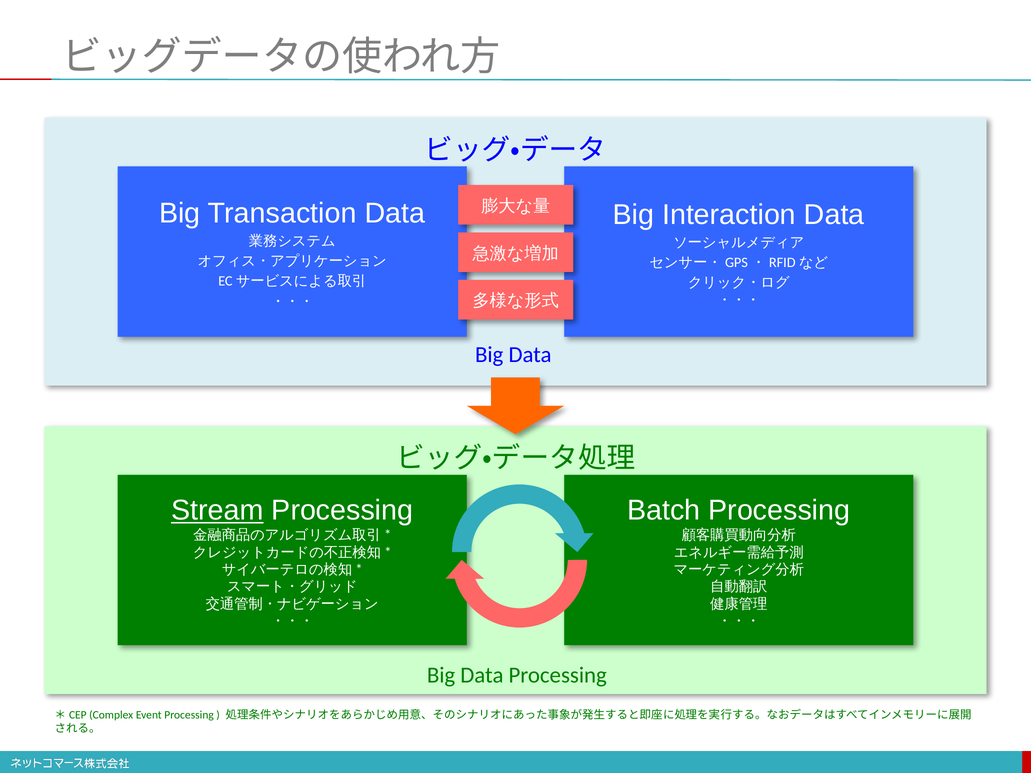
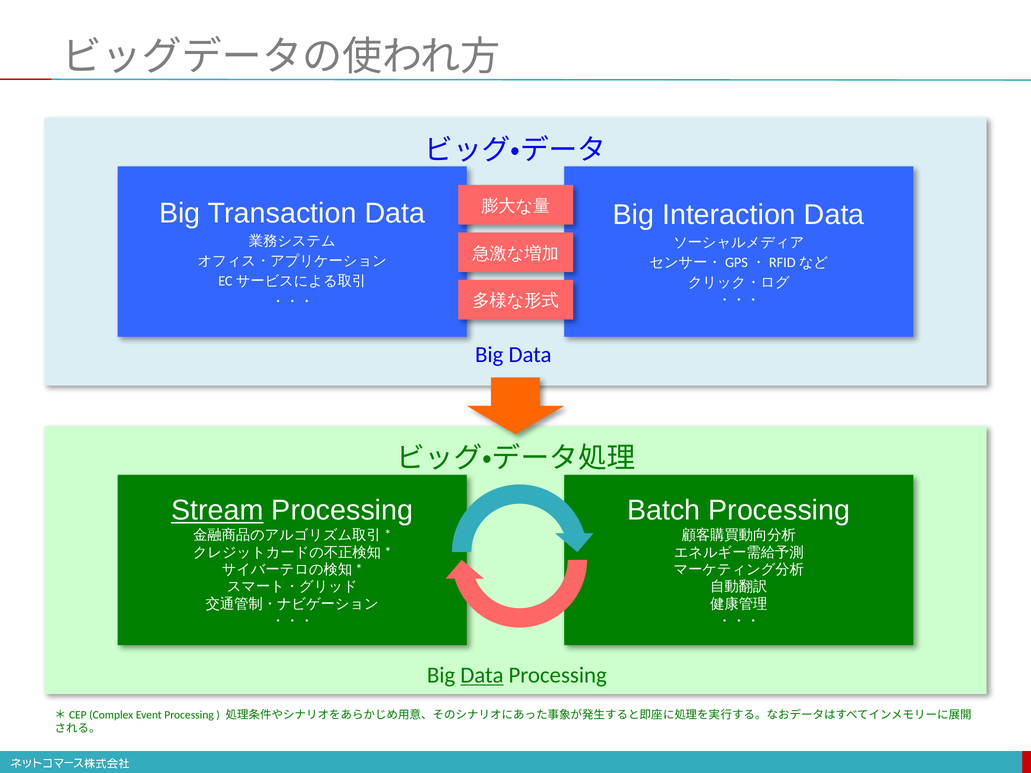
Data underline: none -> present (482, 675)
